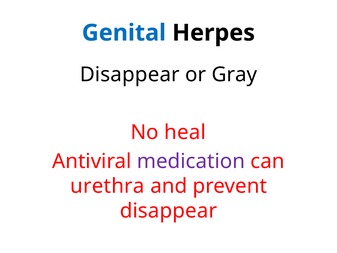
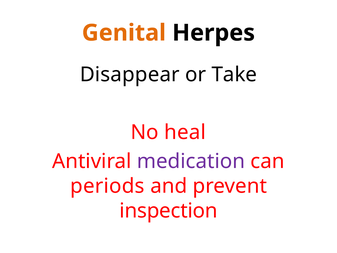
Genital colour: blue -> orange (124, 33)
Gray: Gray -> Take (234, 74)
urethra: urethra -> periods (107, 186)
disappear: disappear -> inspection (169, 211)
